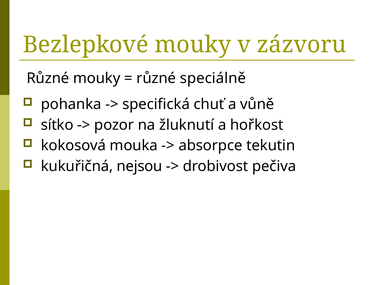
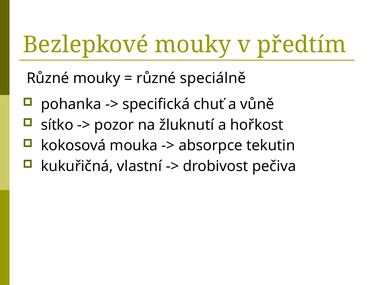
zázvoru: zázvoru -> předtím (302, 45)
nejsou: nejsou -> vlastní (139, 166)
